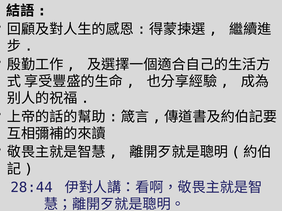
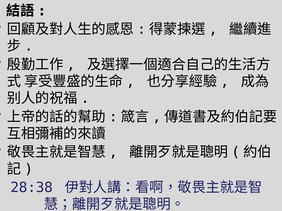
28:44: 28:44 -> 28:38 (32, 188)
